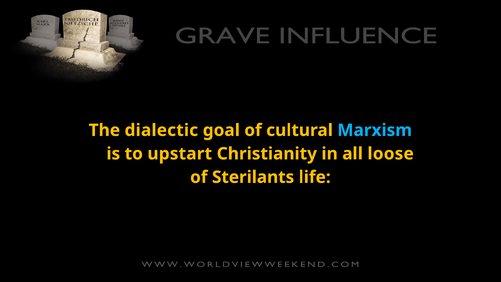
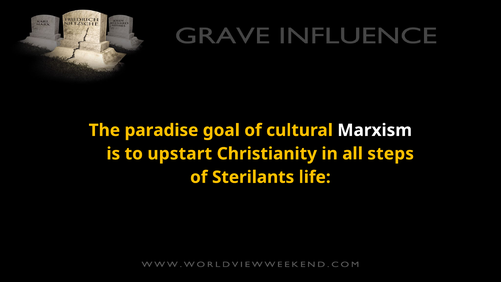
dialectic: dialectic -> paradise (161, 130)
Marxism colour: light blue -> white (375, 130)
loose: loose -> steps (391, 154)
